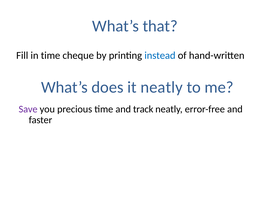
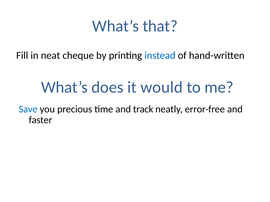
in time: time -> neat (50, 56)
it neatly: neatly -> would (162, 87)
Save colour: purple -> blue (28, 109)
